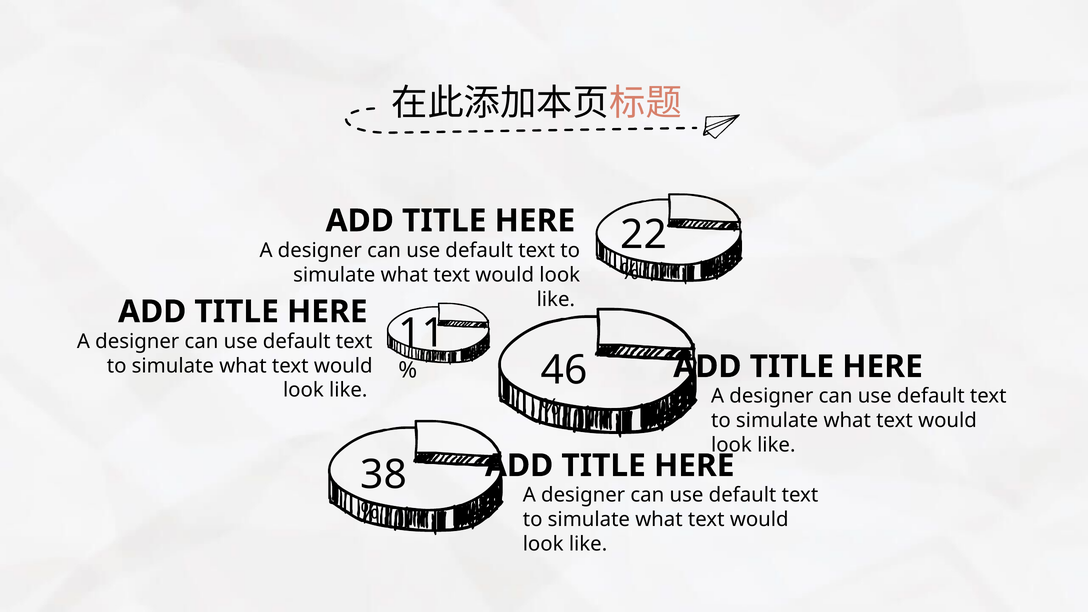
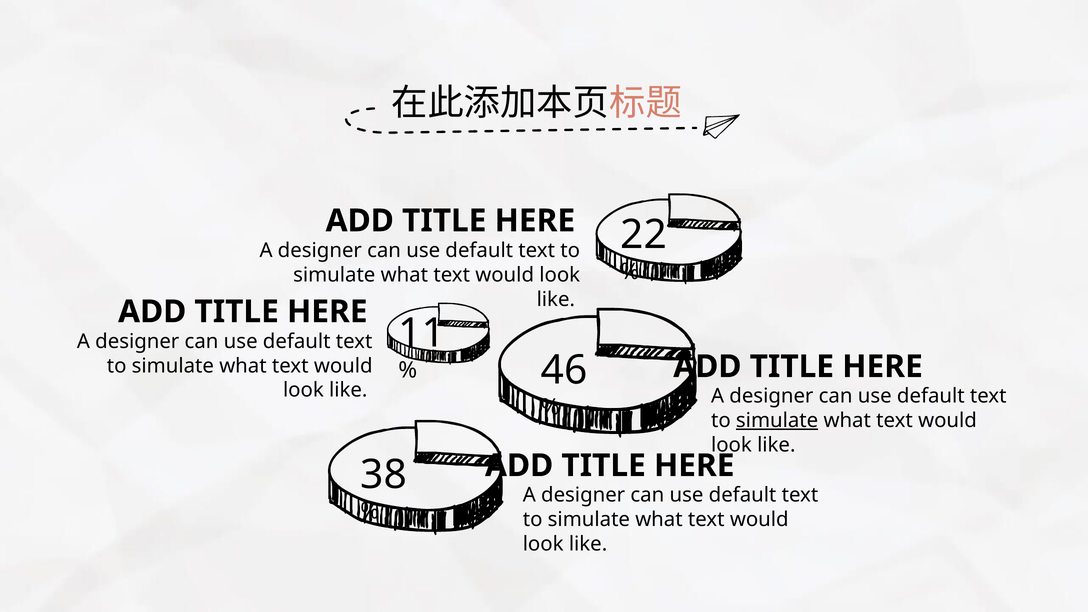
simulate underline: none -> present (777, 421)
